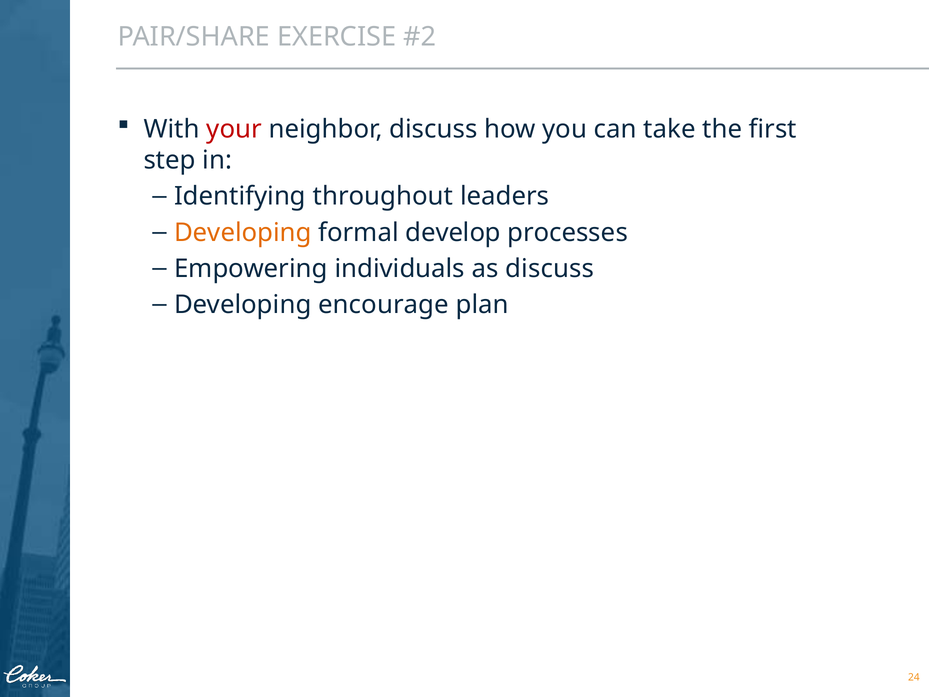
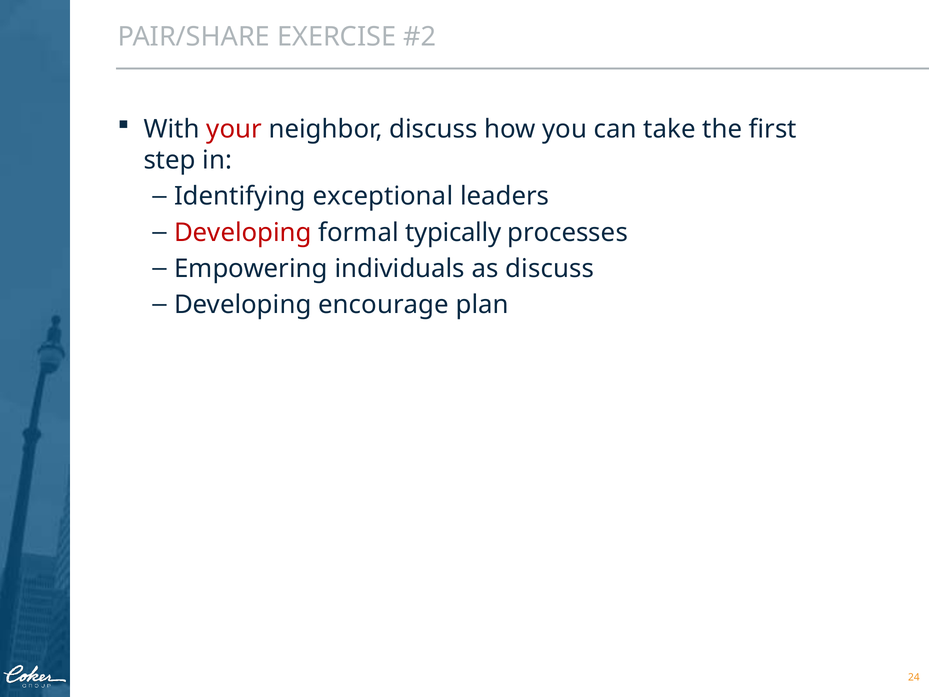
throughout: throughout -> exceptional (383, 196)
Developing colour: orange -> red (243, 233)
develop: develop -> typically (453, 233)
